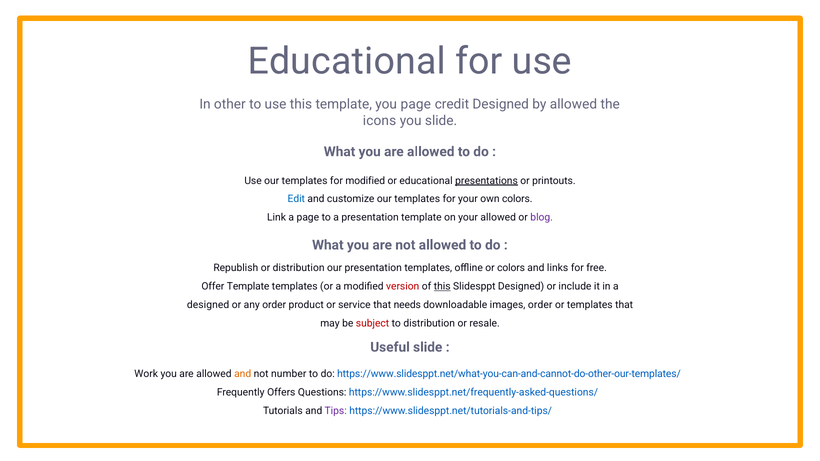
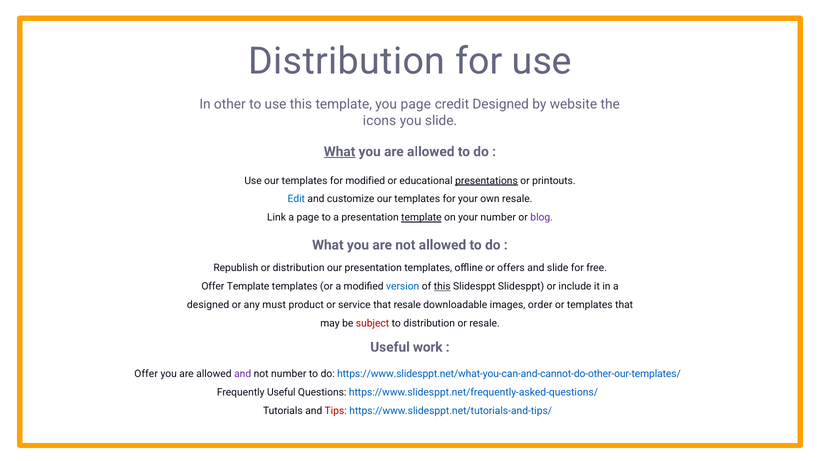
Educational: Educational -> Distribution (347, 62)
by allowed: allowed -> website (573, 104)
What underline: none -> present (340, 152)
own colors: colors -> resale (517, 199)
template underline: none -> present (421, 218)
your allowed: allowed -> number (498, 218)
or colors: colors -> offers (511, 268)
and links: links -> slide (558, 268)
version colour: red -> blue (403, 287)
Slidesppt Designed: Designed -> Slidesppt (521, 287)
any order: order -> must (274, 305)
that needs: needs -> resale (407, 305)
Useful slide: slide -> work (428, 347)
Work: Work -> Offer (146, 374)
and colour: orange -> purple (243, 374)
Frequently Offers: Offers -> Useful (281, 393)
Tips colour: purple -> red (336, 411)
